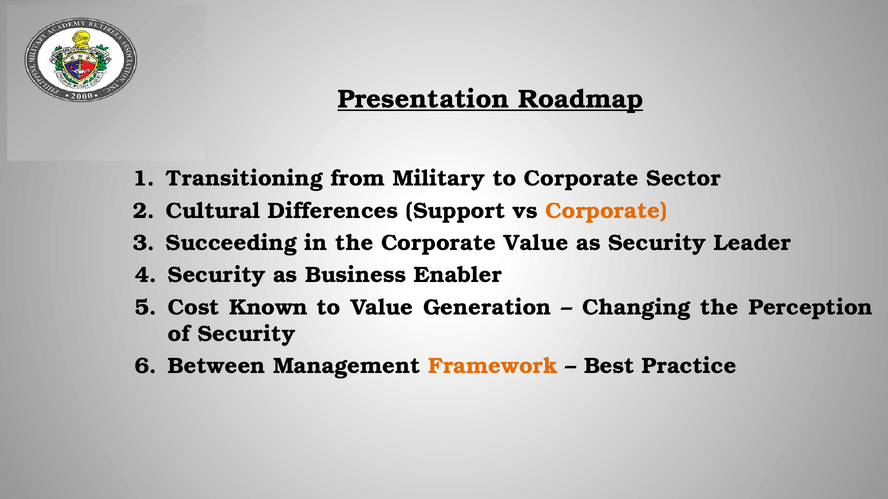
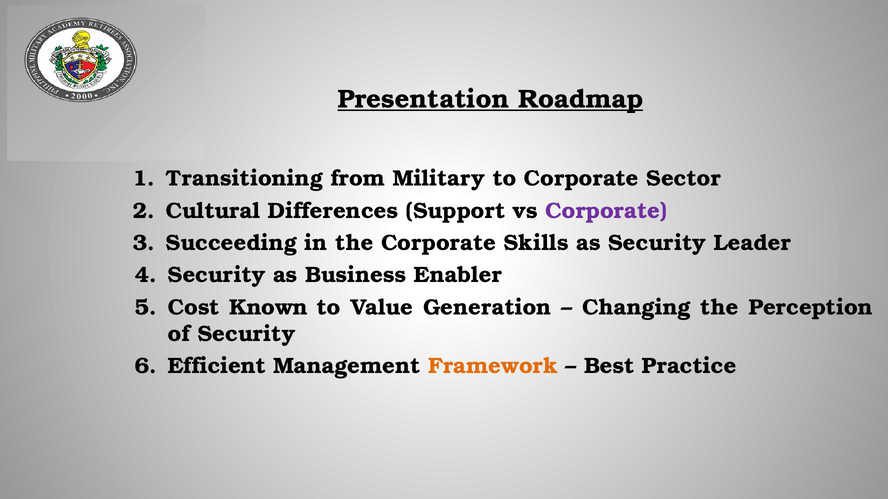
Corporate colour: orange -> purple (606, 211)
Corporate Value: Value -> Skills (536, 243)
Between: Between -> Efficient (217, 366)
